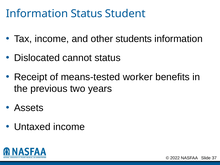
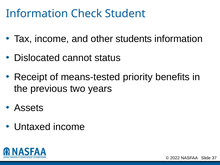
Information Status: Status -> Check (86, 14)
worker: worker -> priority (138, 77)
